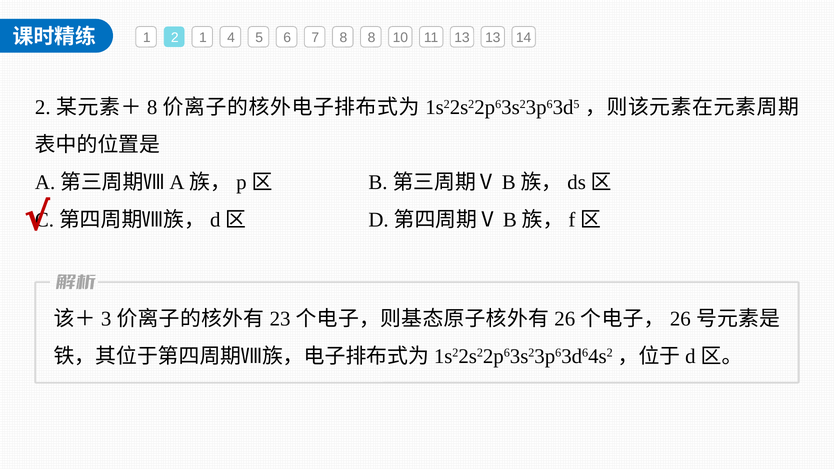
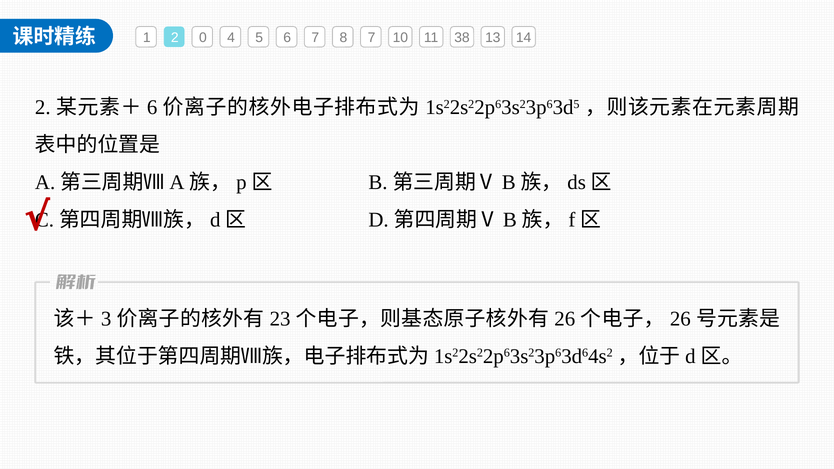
2 1: 1 -> 0 (203, 38)
8 8: 8 -> 7 (372, 38)
11 13: 13 -> 38 (462, 38)
8: 8 -> 6 (152, 108)
